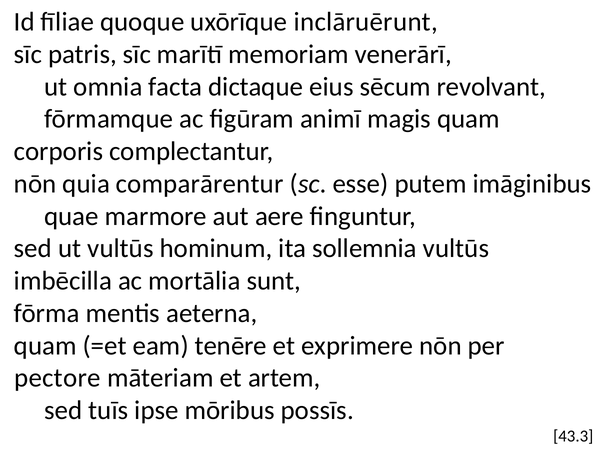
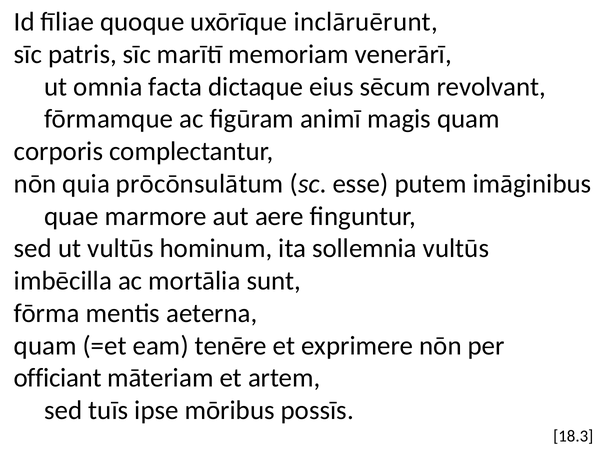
comparārentur: comparārentur -> prōcōnsulātum (200, 184)
pectore: pectore -> officiant (58, 378)
43.3: 43.3 -> 18.3 (573, 435)
